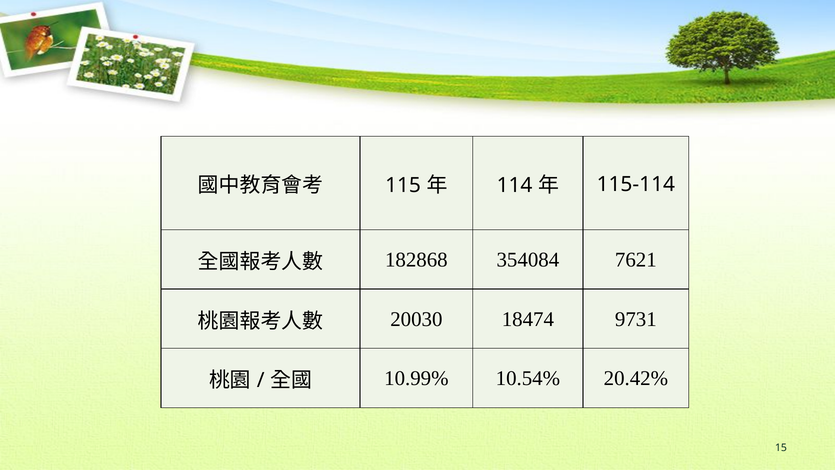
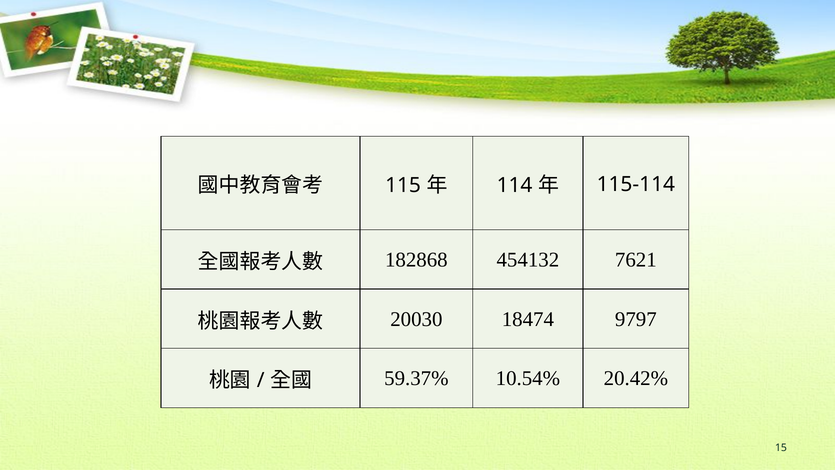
354084: 354084 -> 454132 (528, 260)
9731: 9731 -> 9797 (636, 319)
10.99%: 10.99% -> 59.37% (416, 378)
